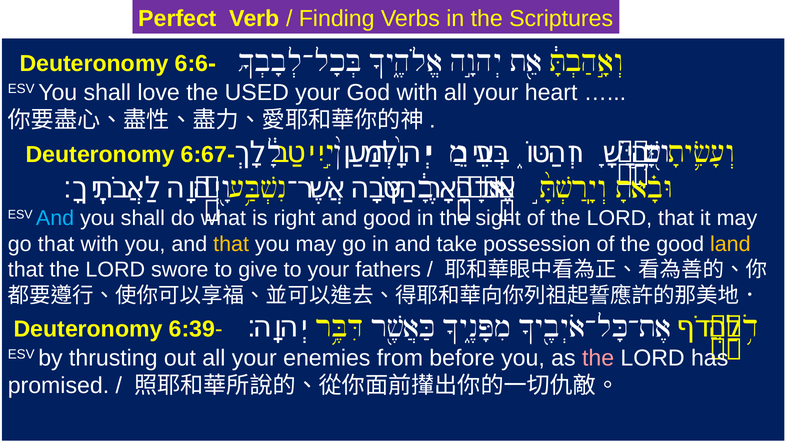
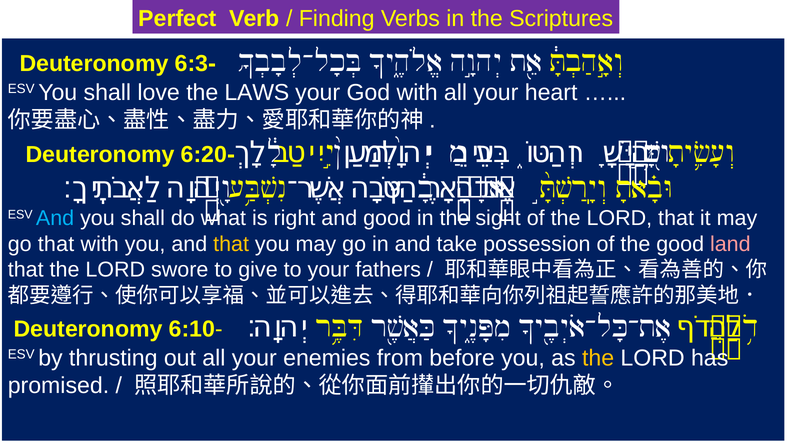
6:6: 6:6 -> 6:3 (192, 63)
USED: USED -> LAWS (257, 93)
6:67: 6:67 -> 6:20 (204, 155)
land colour: yellow -> pink (730, 244)
6:39: 6:39 -> 6:10 (192, 329)
the colour: pink -> yellow (598, 358)
